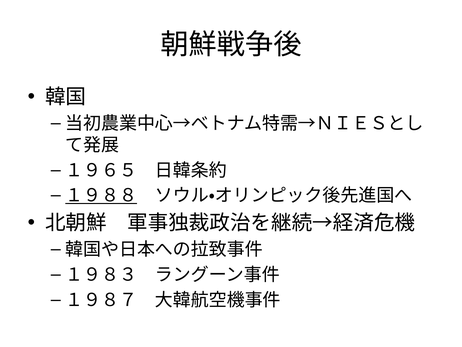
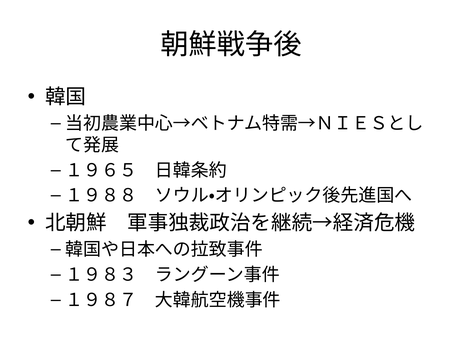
１９８８ underline: present -> none (101, 195)
